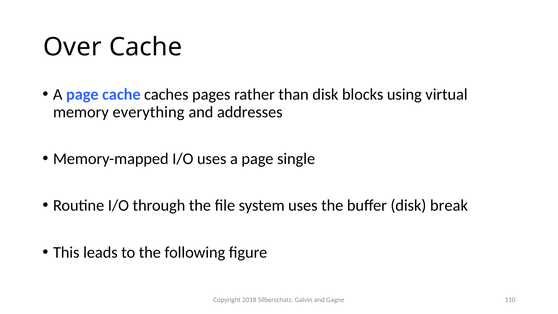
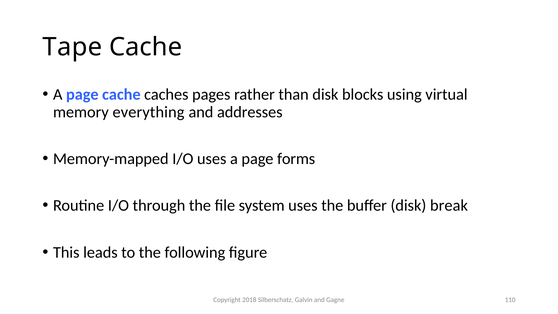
Over: Over -> Tape (72, 47)
single: single -> forms (296, 159)
